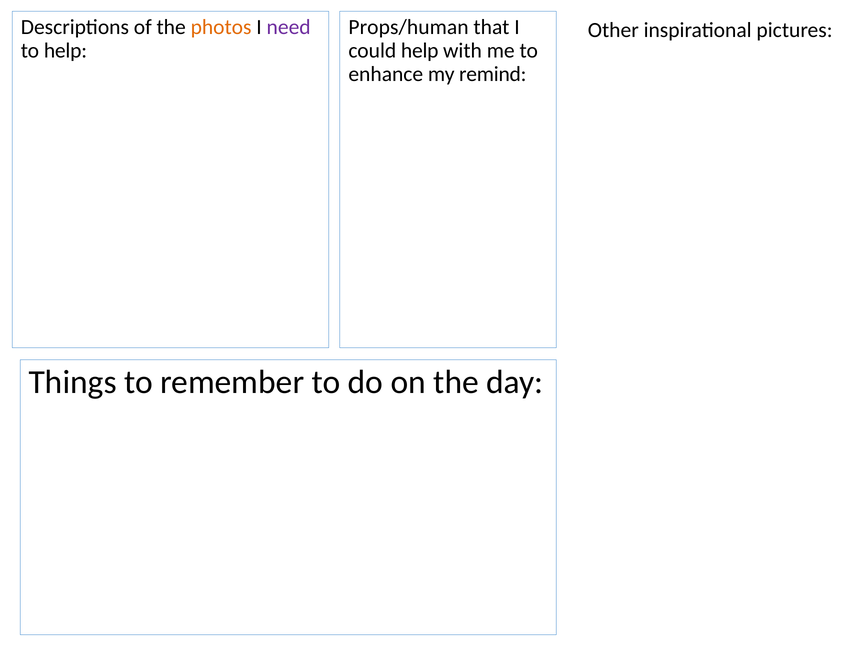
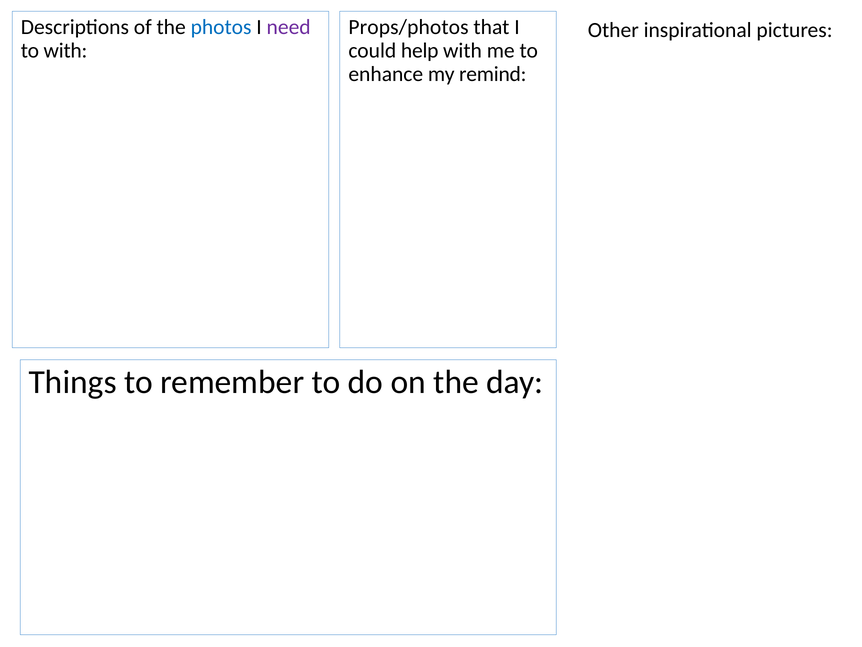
photos colour: orange -> blue (221, 27)
Props/human: Props/human -> Props/photos (409, 27)
to help: help -> with (65, 51)
